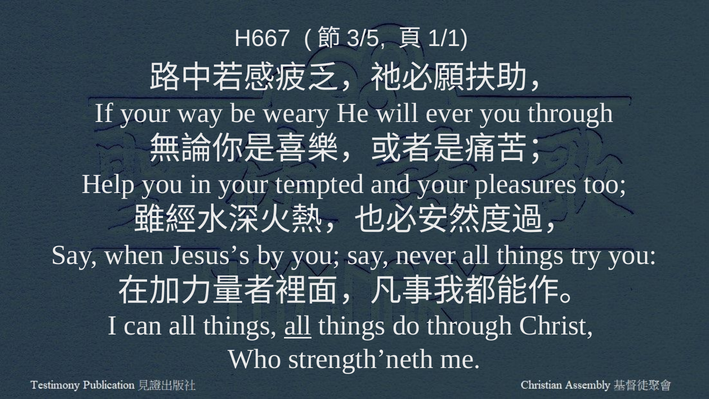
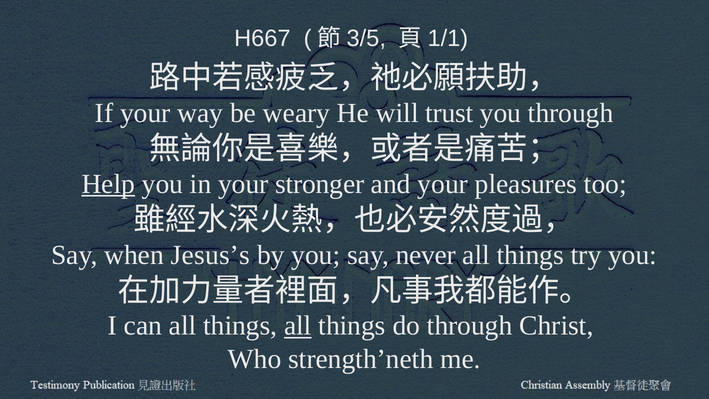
ever: ever -> trust (449, 113)
Help underline: none -> present (108, 184)
tempted: tempted -> stronger (320, 184)
